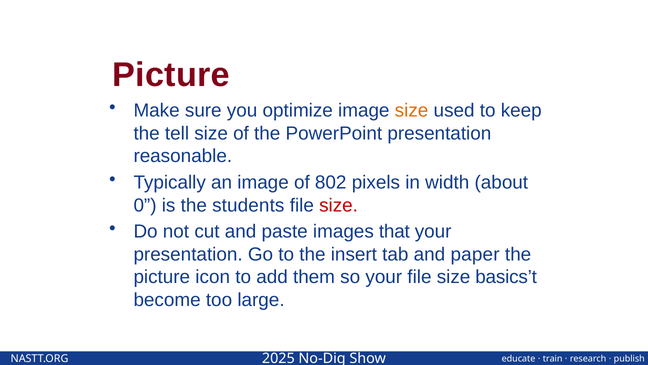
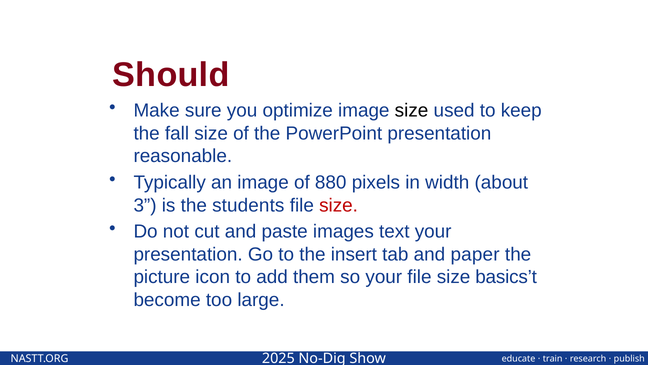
Picture: Picture -> Should (171, 75)
size colour: orange -> black (412, 111)
tell: tell -> fall (177, 133)
802: 802 -> 880 (331, 182)
0: 0 -> 3 (145, 205)
that: that -> text (394, 232)
